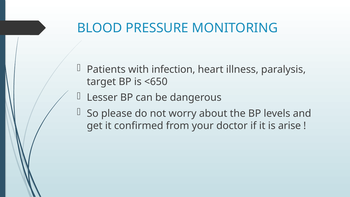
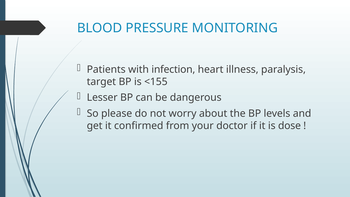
<650: <650 -> <155 (156, 82)
arise: arise -> dose (290, 126)
